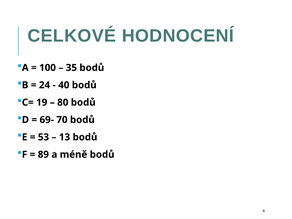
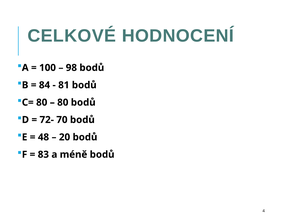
35: 35 -> 98 (71, 68)
24: 24 -> 84 (44, 85)
40: 40 -> 81 (64, 85)
C= 19: 19 -> 80 (42, 102)
69-: 69- -> 72- (47, 120)
53: 53 -> 48 (43, 137)
13: 13 -> 20 (65, 137)
89: 89 -> 83 (43, 155)
